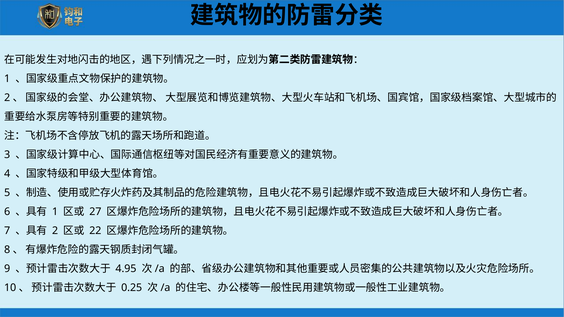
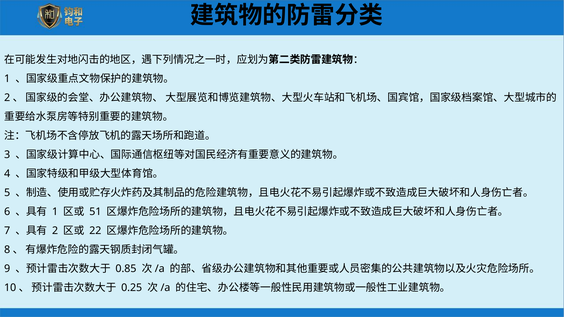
27: 27 -> 51 (95, 212)
4.95: 4.95 -> 0.85 (126, 269)
